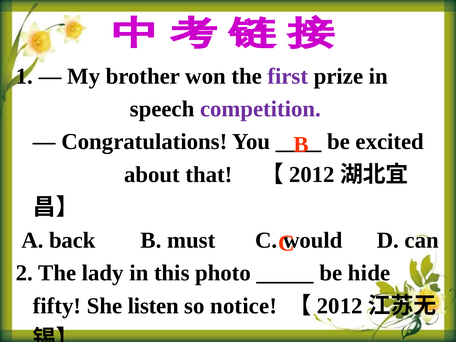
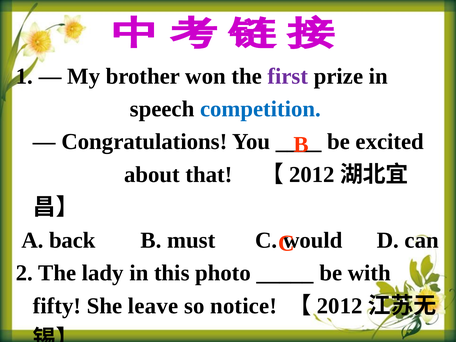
competition colour: purple -> blue (260, 109)
hide: hide -> with (369, 273)
listen: listen -> leave (153, 306)
